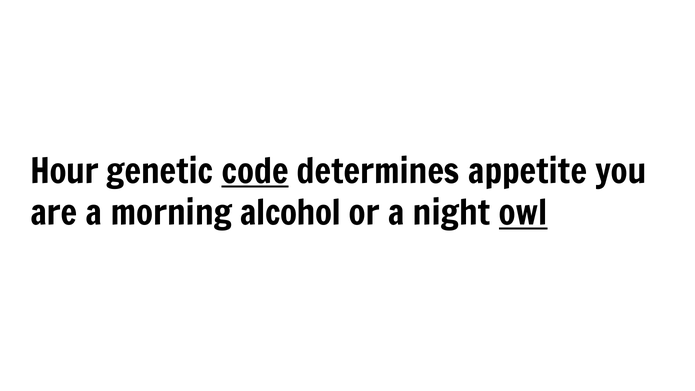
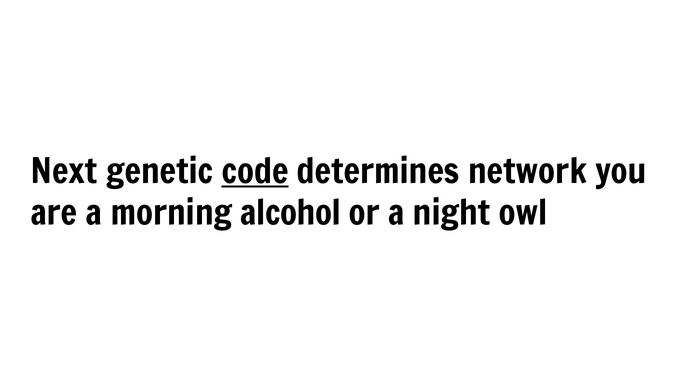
Hour: Hour -> Next (64, 172)
appetite: appetite -> network (528, 172)
owl underline: present -> none (523, 213)
